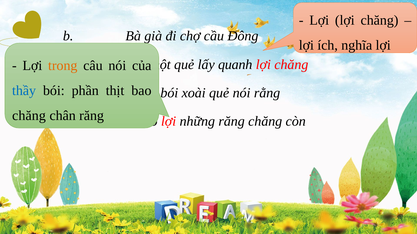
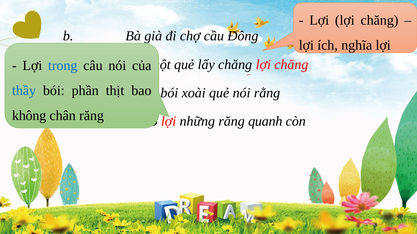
lấy quanh: quanh -> chăng (235, 65)
trong colour: orange -> blue (63, 66)
chăng: chăng -> không (29, 116)
răng chăng: chăng -> quanh (265, 122)
